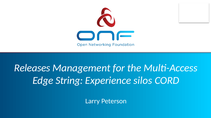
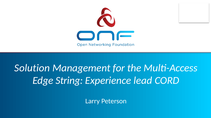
Releases: Releases -> Solution (32, 68)
silos: silos -> lead (143, 81)
